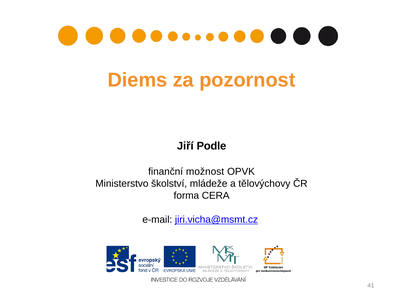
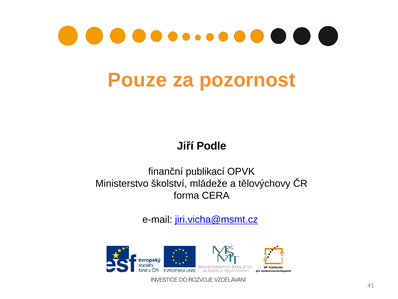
Diems: Diems -> Pouze (137, 80)
možnost: možnost -> publikací (205, 171)
